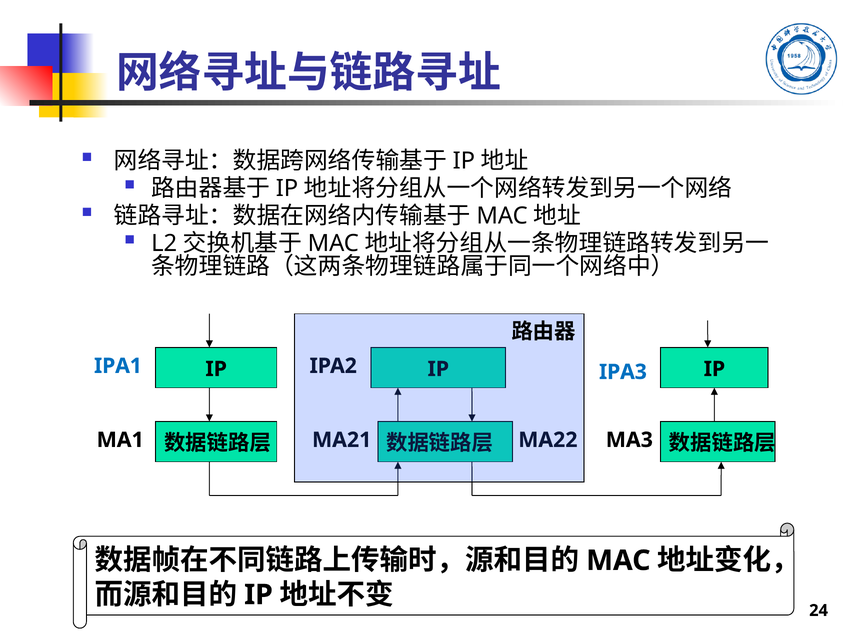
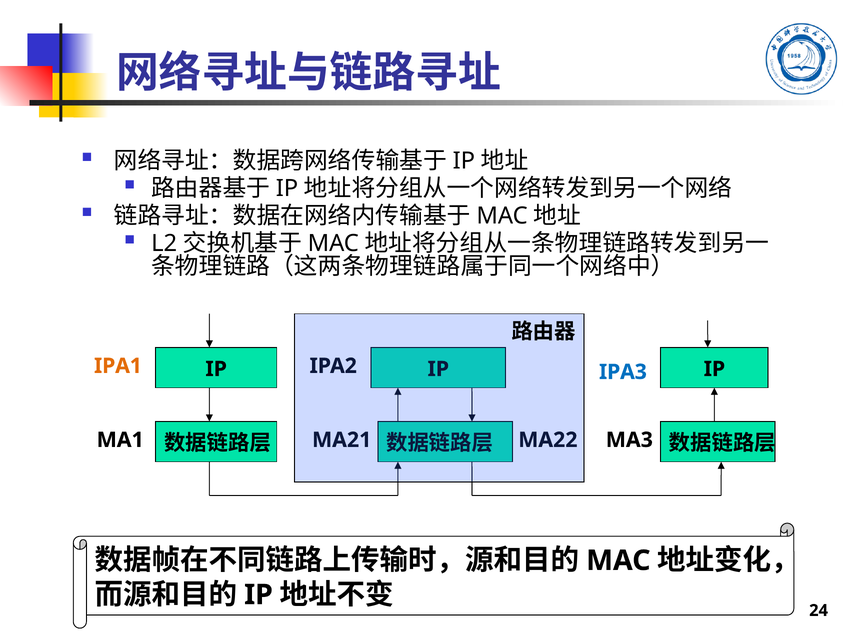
IPA1 colour: blue -> orange (118, 366)
